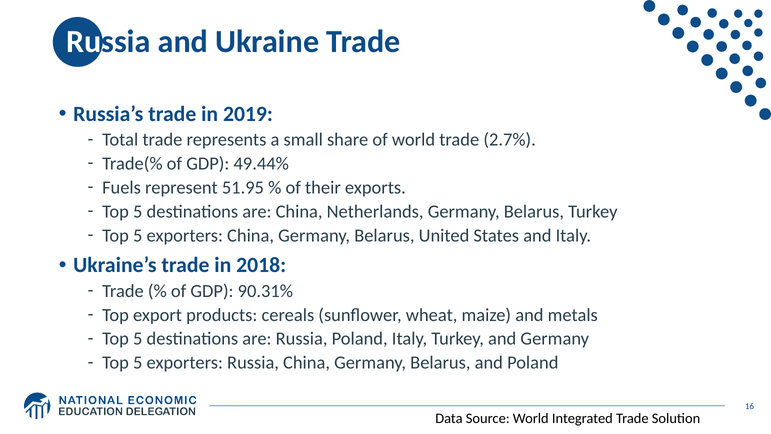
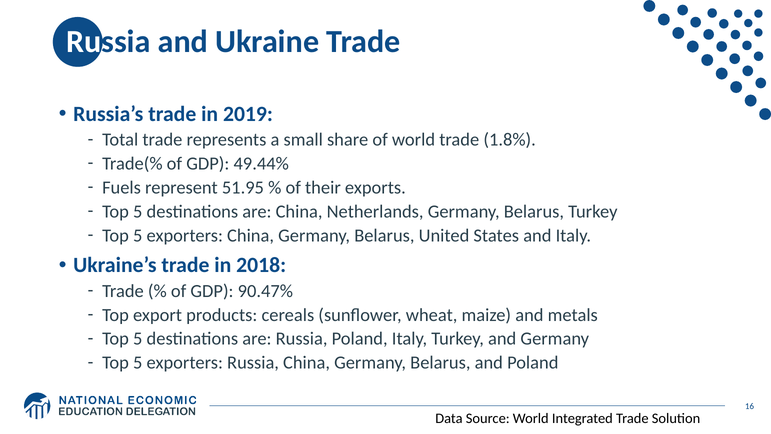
2.7%: 2.7% -> 1.8% (510, 140)
90.31%: 90.31% -> 90.47% (265, 291)
